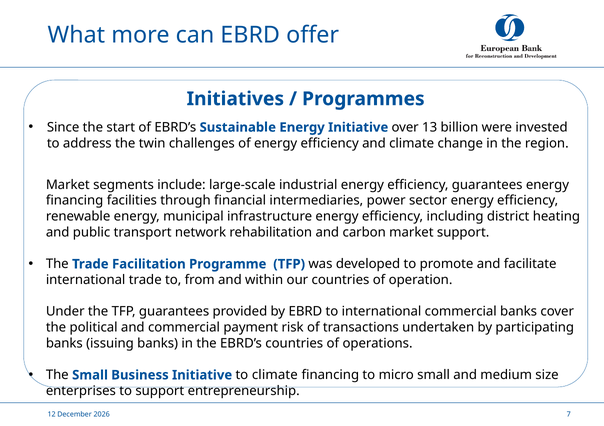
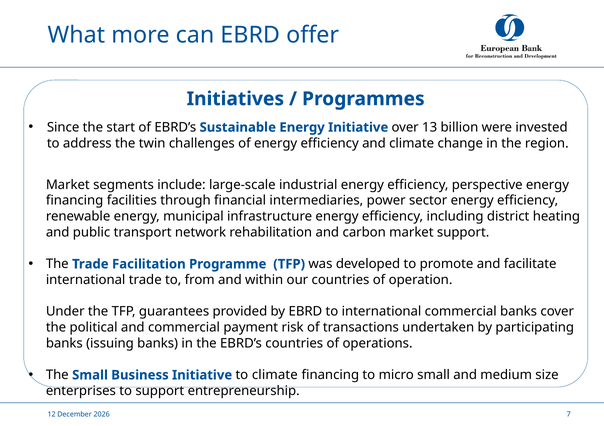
efficiency guarantees: guarantees -> perspective (487, 185)
